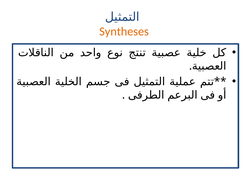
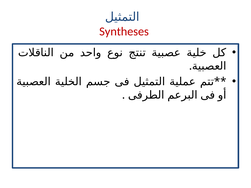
Syntheses colour: orange -> red (124, 32)
